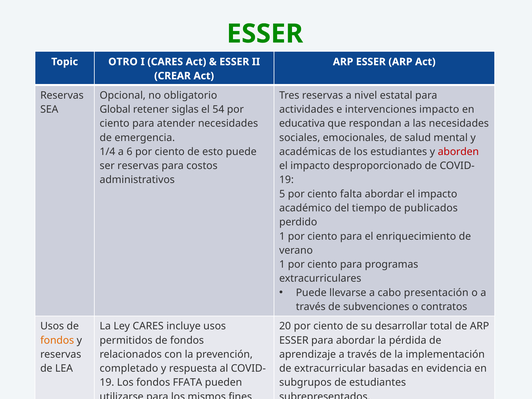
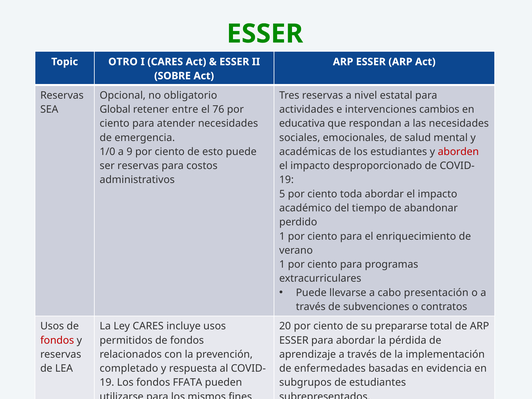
CREAR: CREAR -> SOBRE (173, 76)
siglas: siglas -> entre (185, 109)
54: 54 -> 76 (218, 109)
intervenciones impacto: impacto -> cambios (439, 109)
1/4: 1/4 -> 1/0 (107, 152)
6: 6 -> 9 (129, 152)
falta: falta -> toda (351, 194)
publicados: publicados -> abandonar (431, 208)
desarrollar: desarrollar -> prepararse (401, 326)
fondos colour: orange -> red (57, 340)
extracurricular: extracurricular -> enfermedades (330, 368)
